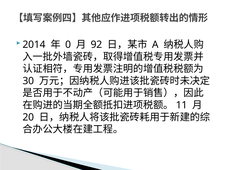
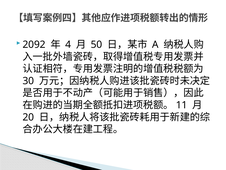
2014: 2014 -> 2092 (34, 44)
0: 0 -> 4 (68, 44)
92: 92 -> 50 (96, 44)
